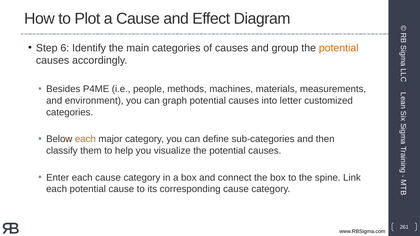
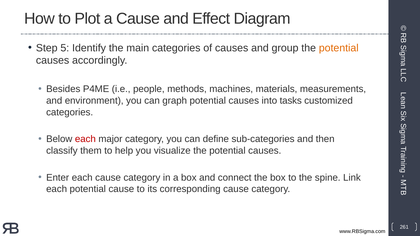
6: 6 -> 5 (65, 48)
letter: letter -> tasks (291, 101)
each colour: orange -> red (85, 139)
